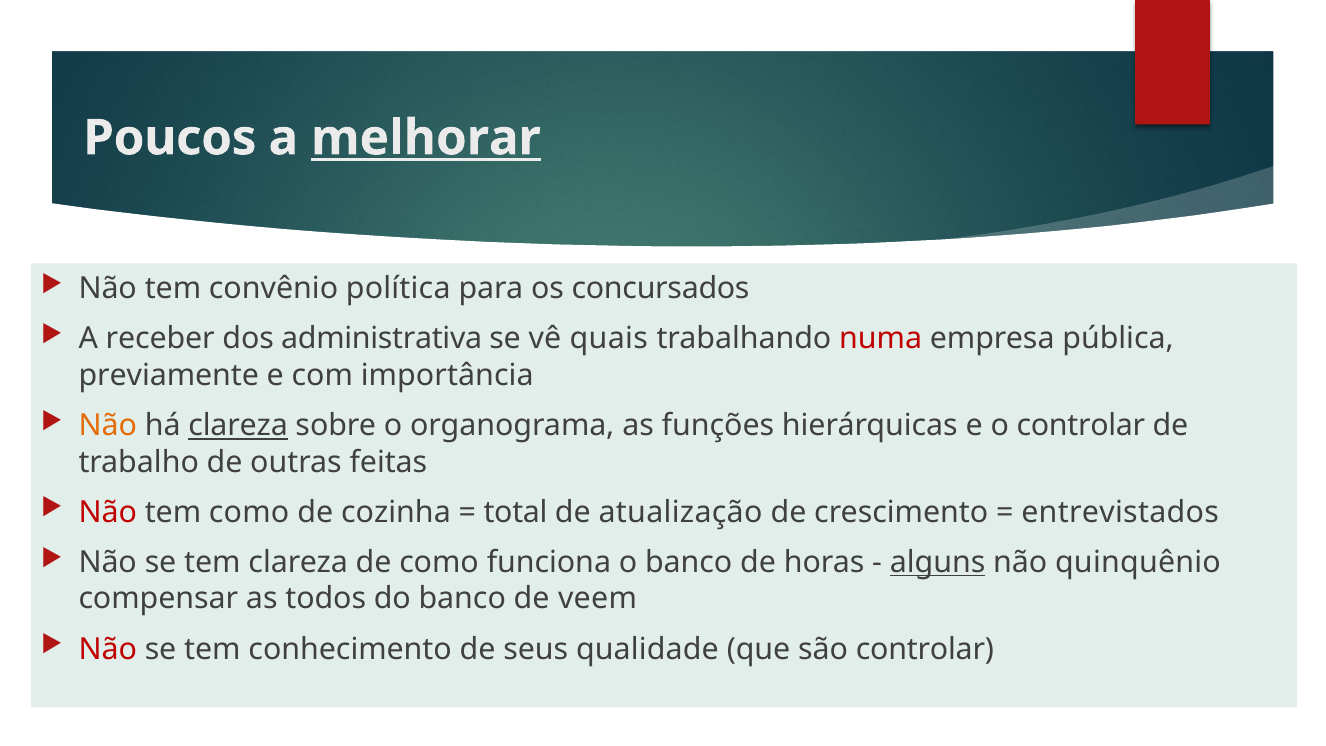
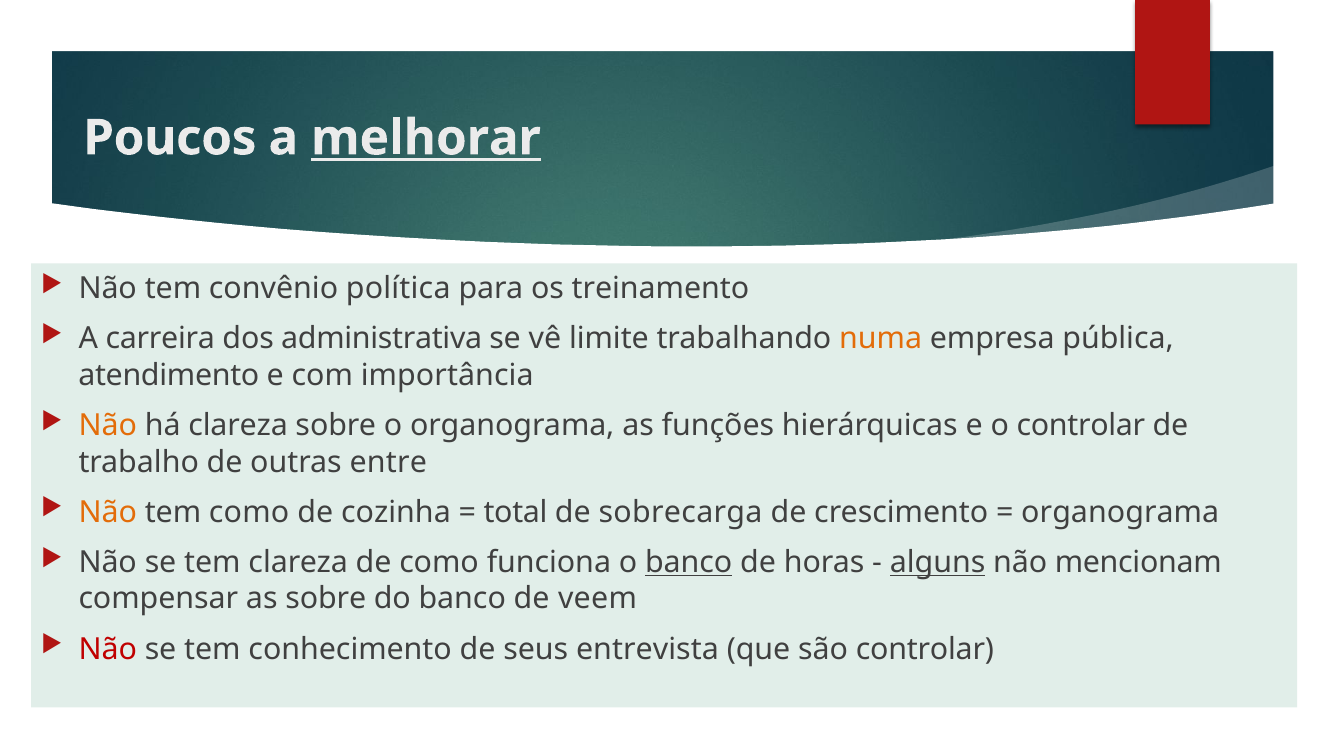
concursados: concursados -> treinamento (660, 289)
receber: receber -> carreira (160, 339)
quais: quais -> limite (609, 339)
numa colour: red -> orange (881, 339)
previamente: previamente -> atendimento (169, 375)
clareza underline: present -> none (238, 426)
feitas: feitas -> entre (388, 462)
Não colour: red -> orange (108, 512)
atualização: atualização -> sobrecarga (681, 512)
entrevistados: entrevistados -> organograma (1120, 512)
banco underline: none -> present (689, 562)
quinquênio: quinquênio -> mencionam (1138, 562)
as todos: todos -> sobre (326, 599)
qualidade: qualidade -> entrevista (647, 649)
